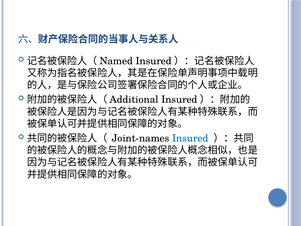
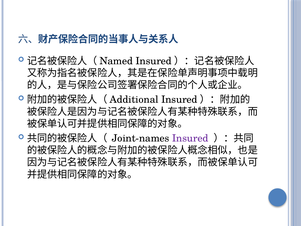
Insured colour: blue -> purple (190, 138)
